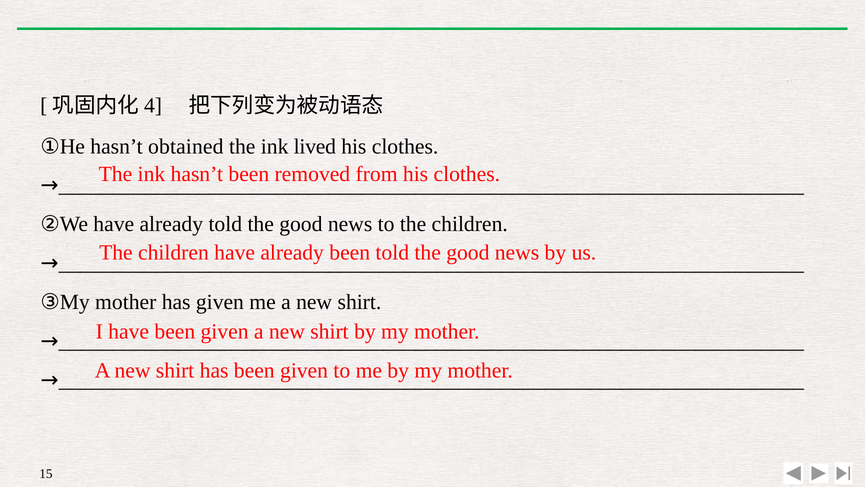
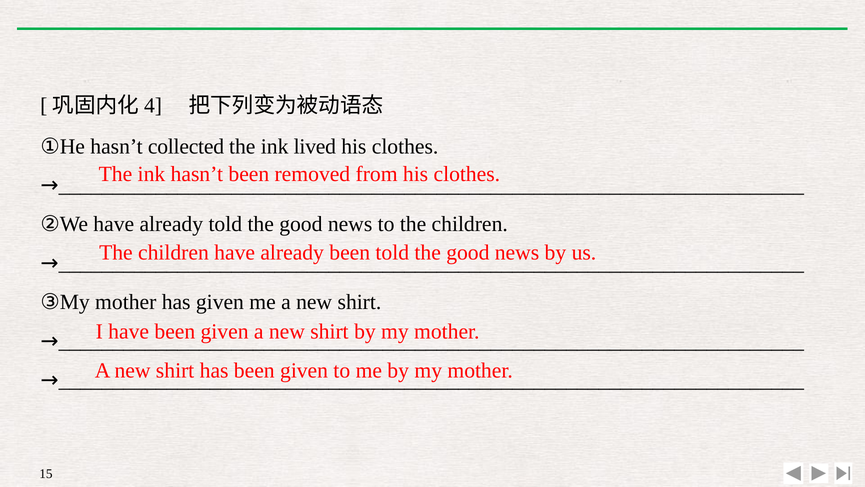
obtained: obtained -> collected (186, 146)
